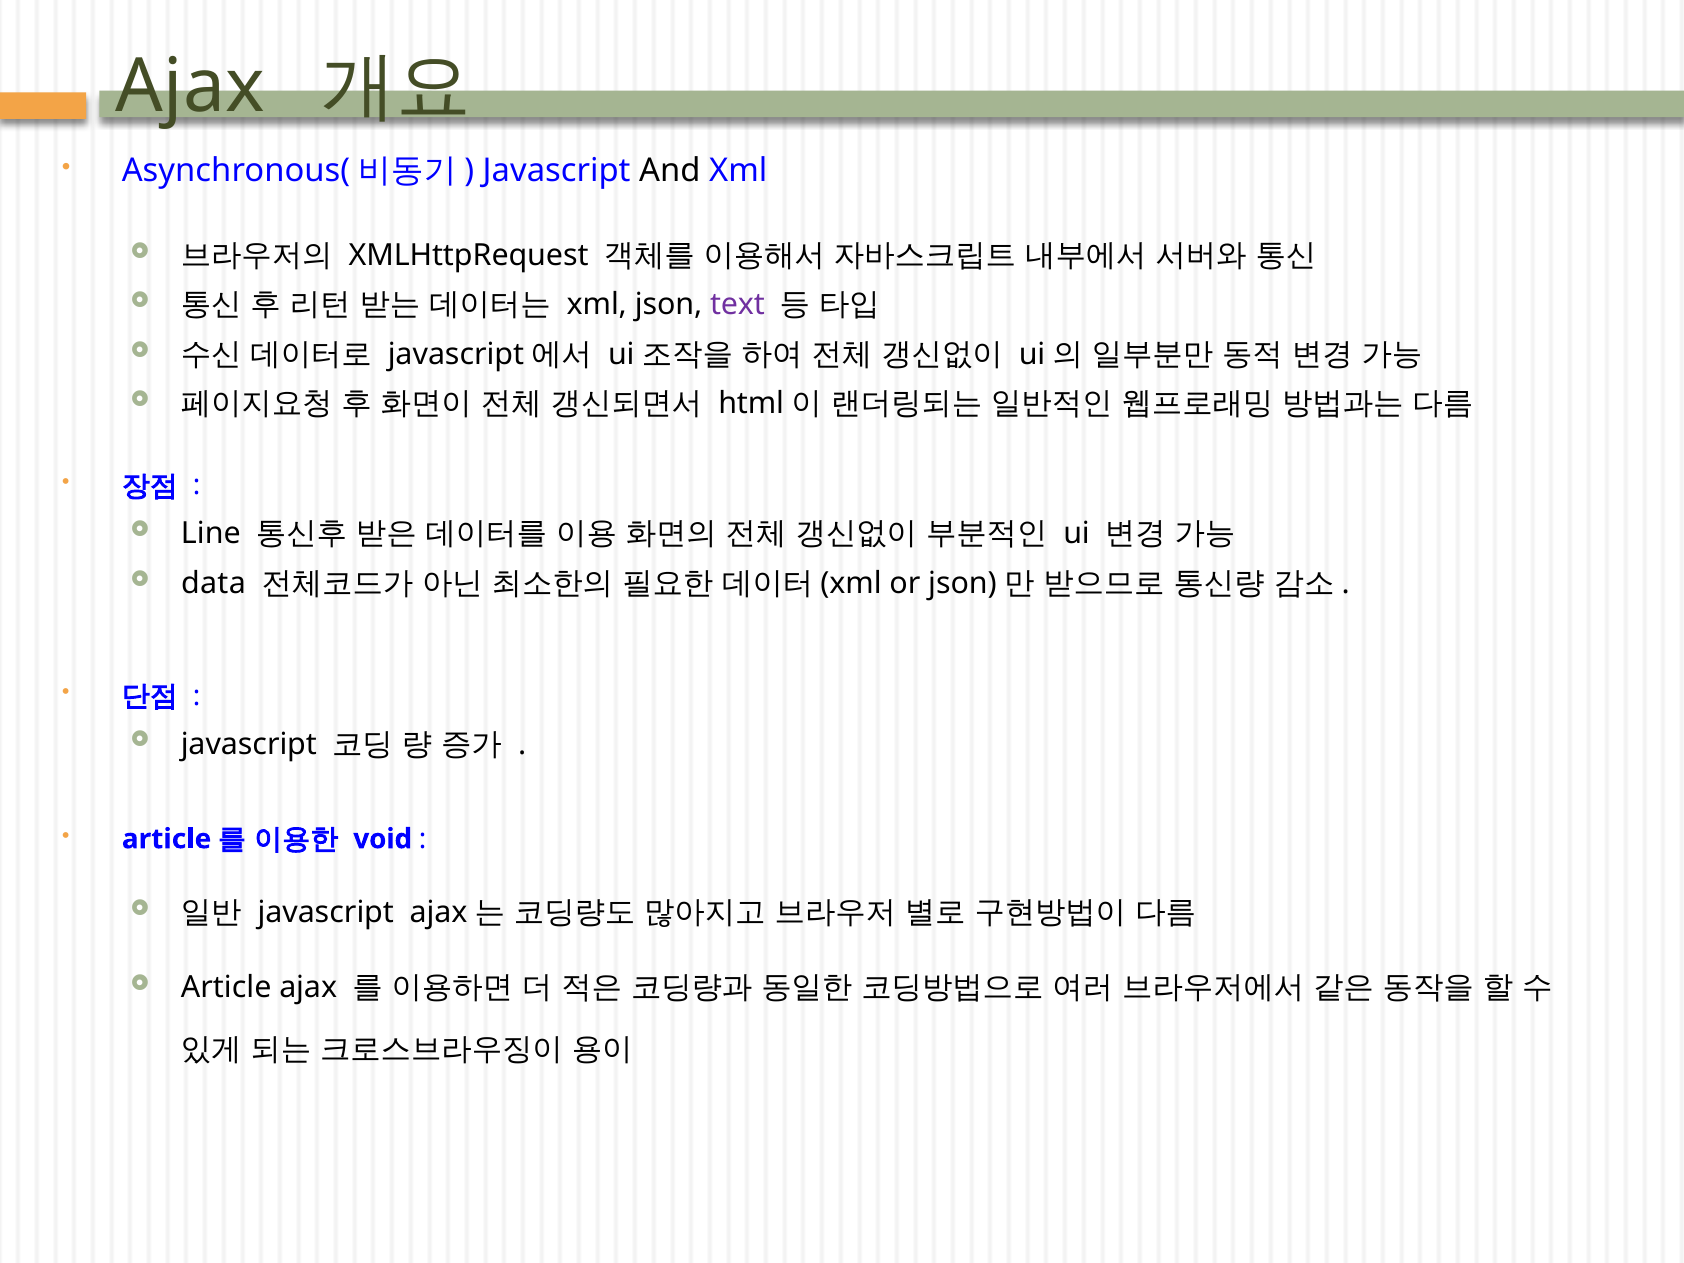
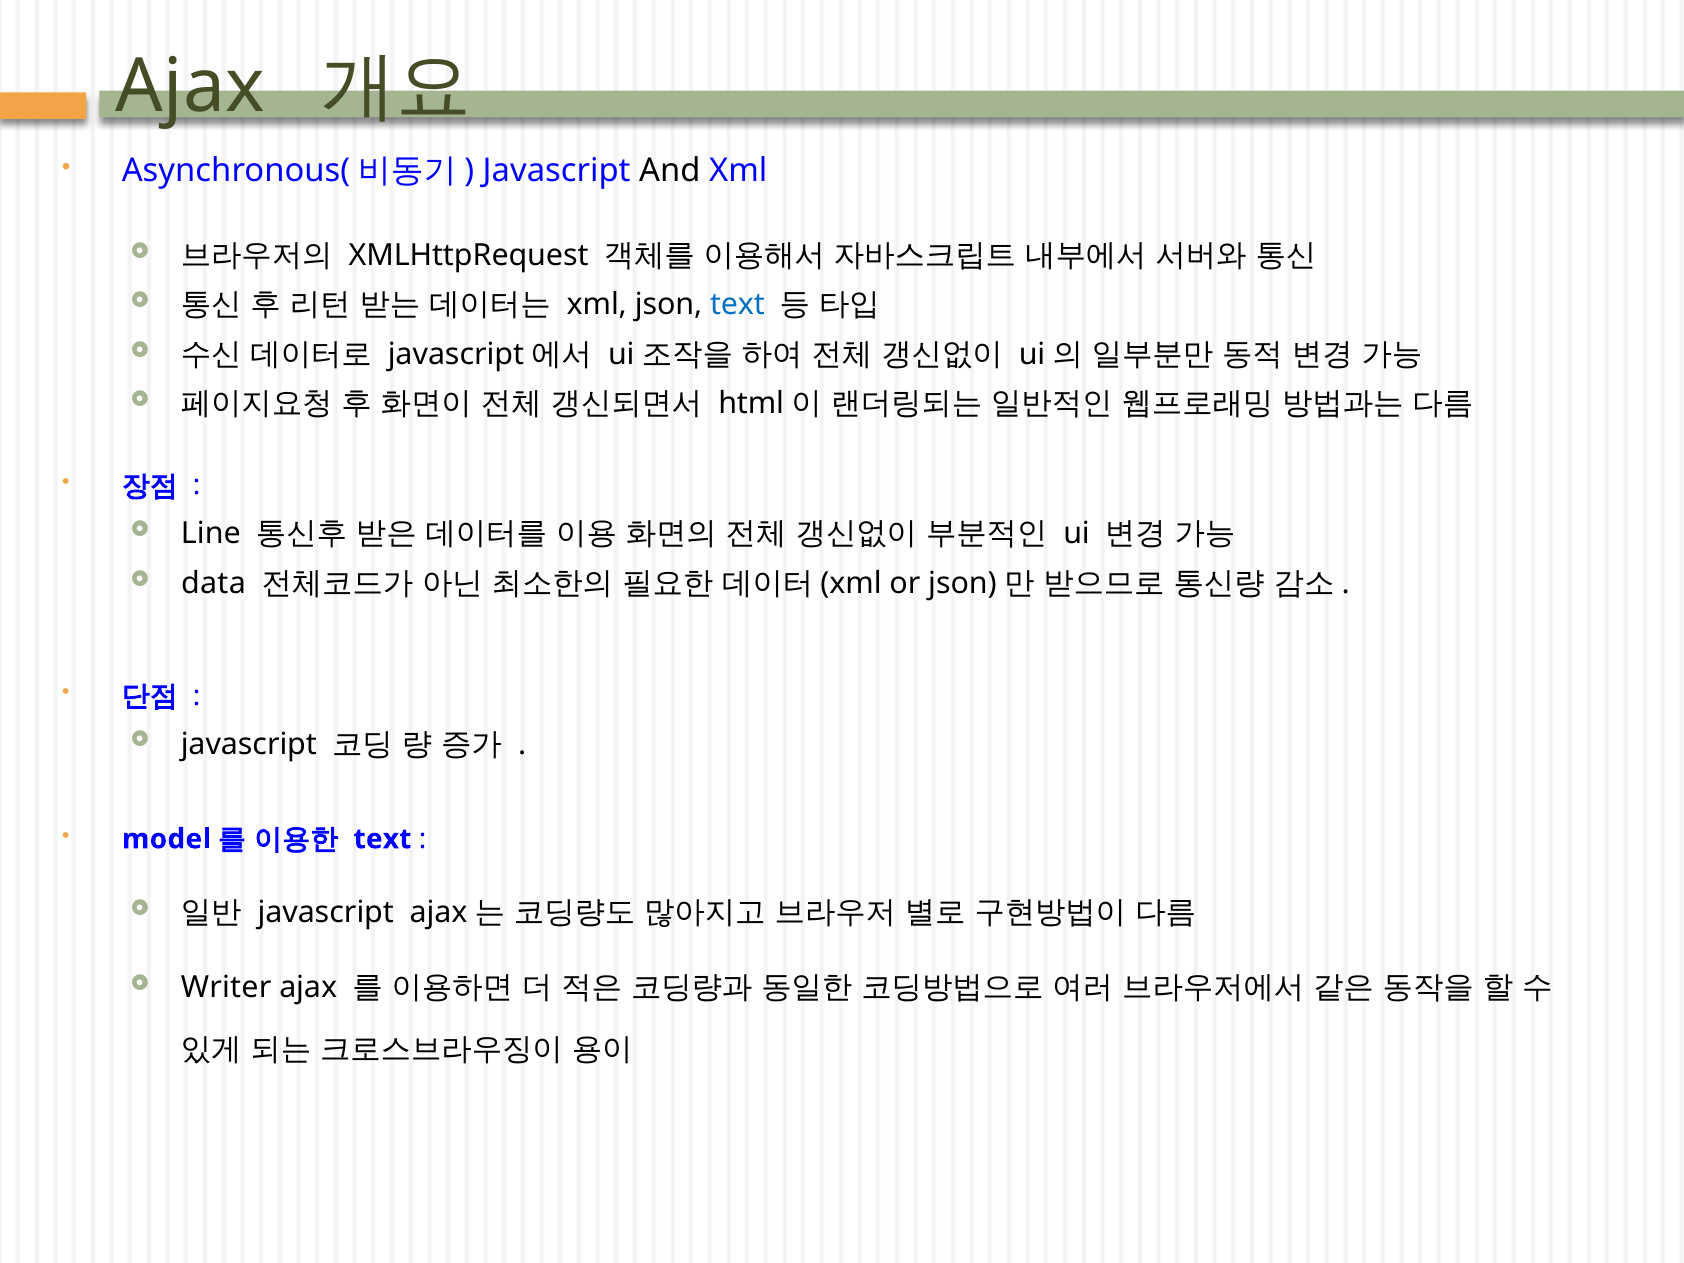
text colour: purple -> blue (737, 305)
article: article -> model (166, 839)
void: void -> text (382, 839)
Article: Article -> Writer (226, 988)
